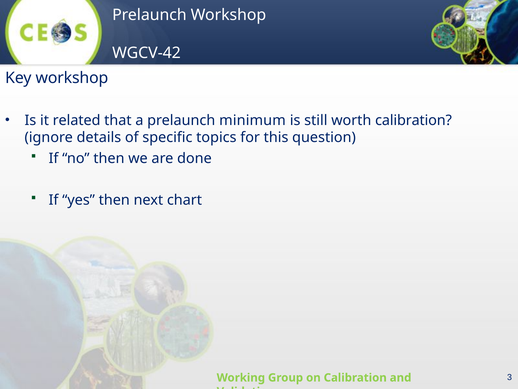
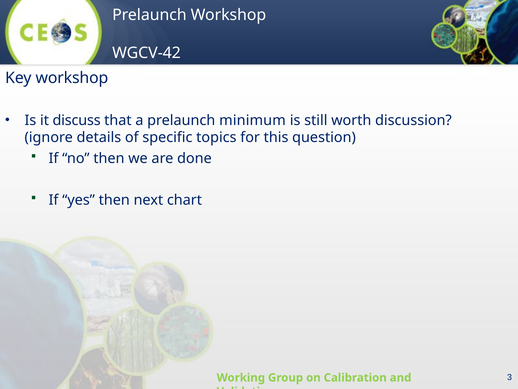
related: related -> discuss (77, 120)
worth calibration: calibration -> discussion (413, 120)
